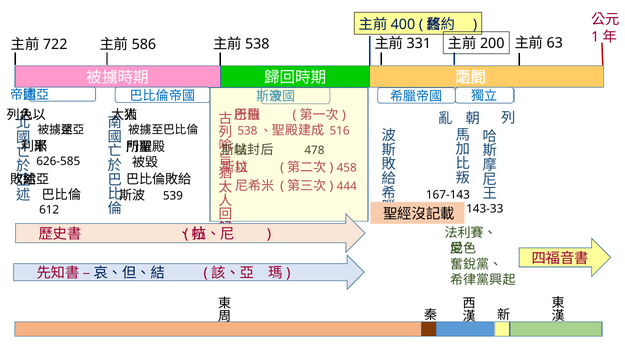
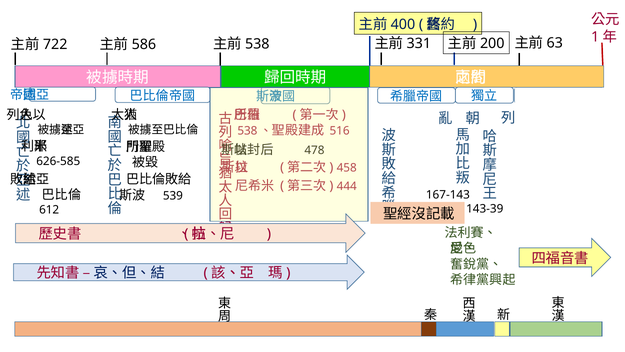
143-33: 143-33 -> 143-39 (485, 209)
